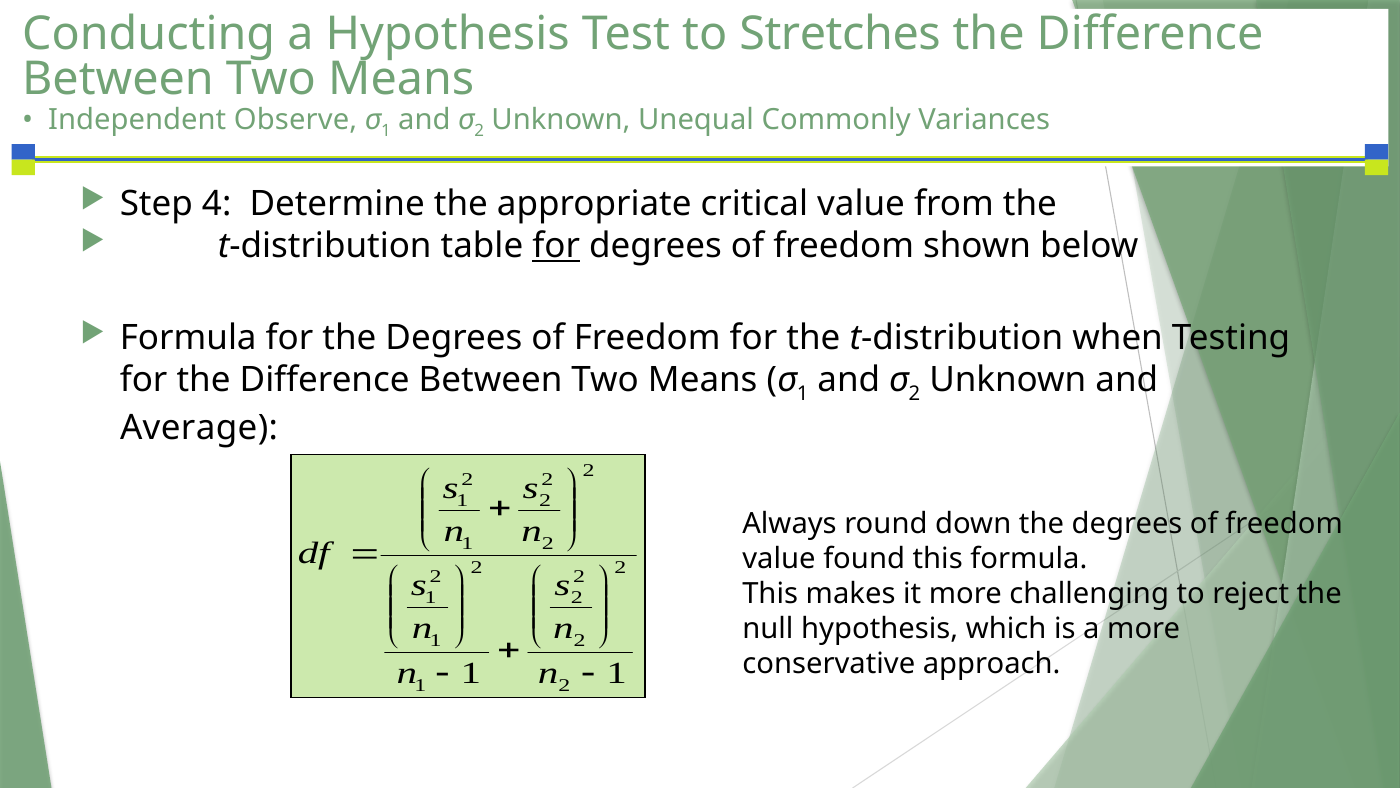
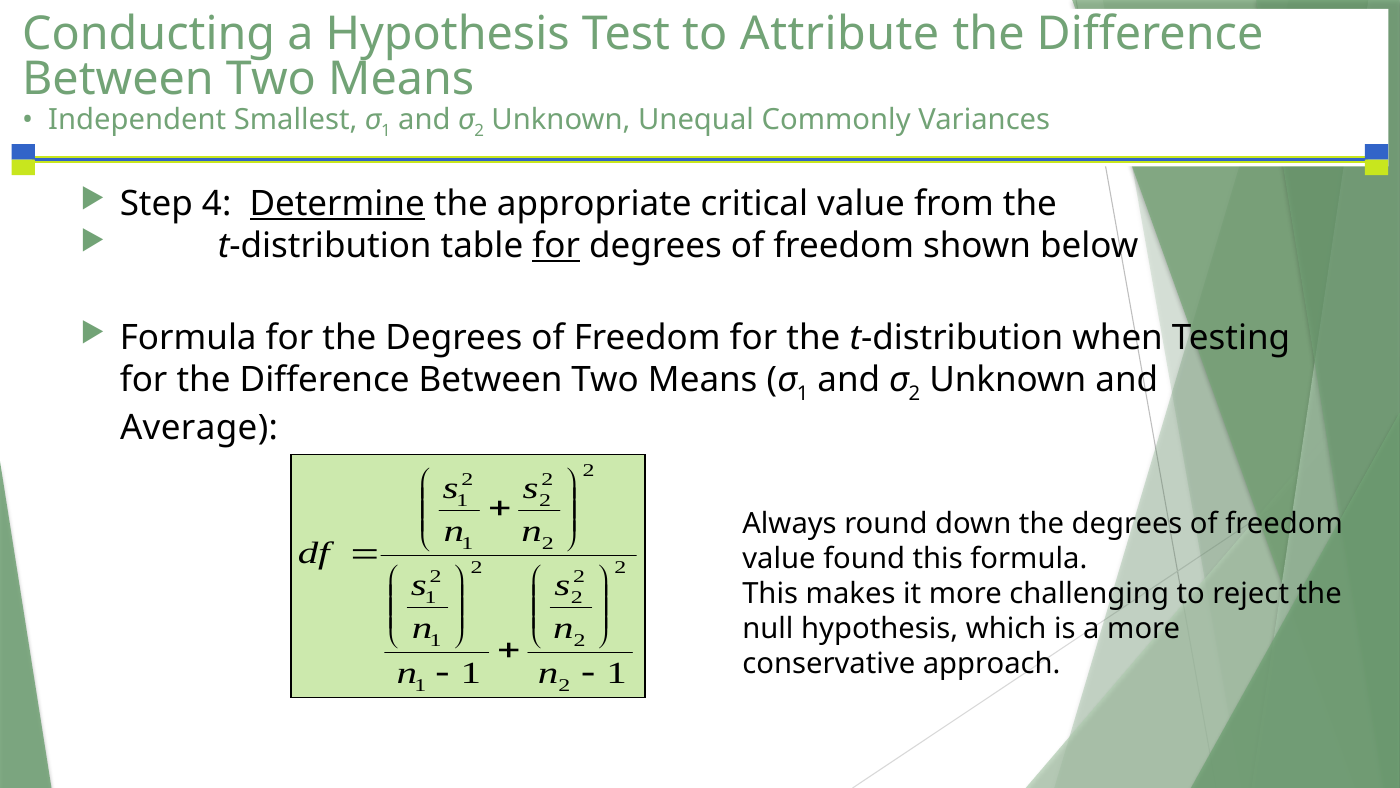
Stretches: Stretches -> Attribute (840, 34)
Observe: Observe -> Smallest (296, 119)
Determine underline: none -> present (337, 204)
